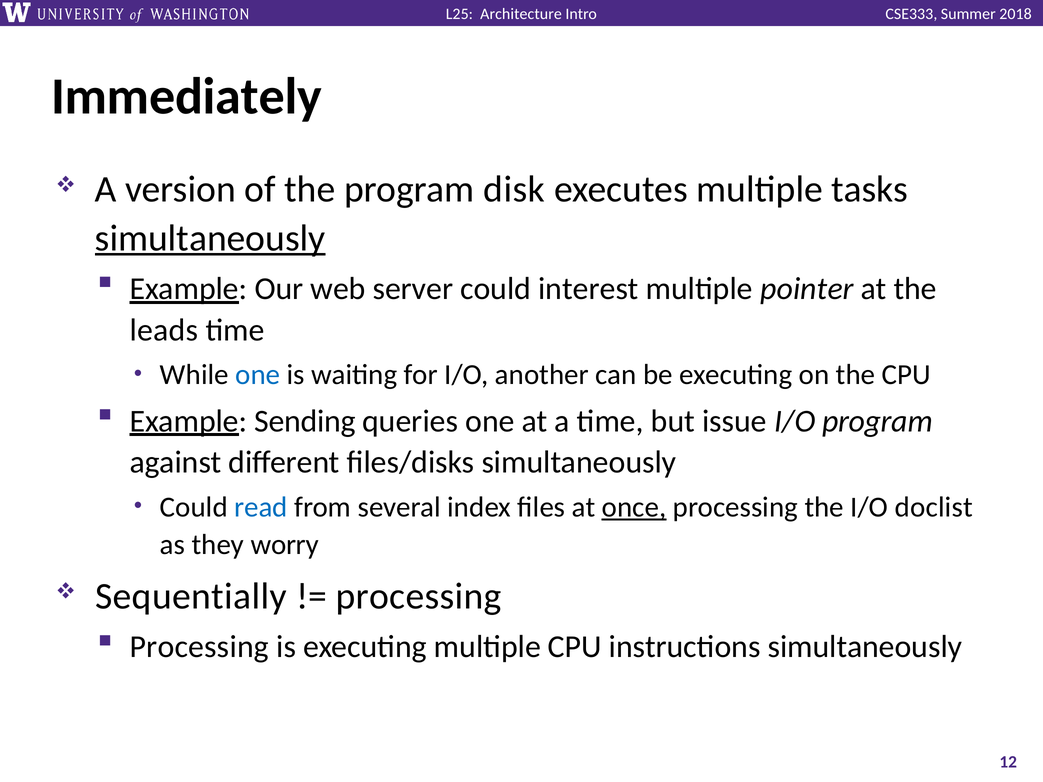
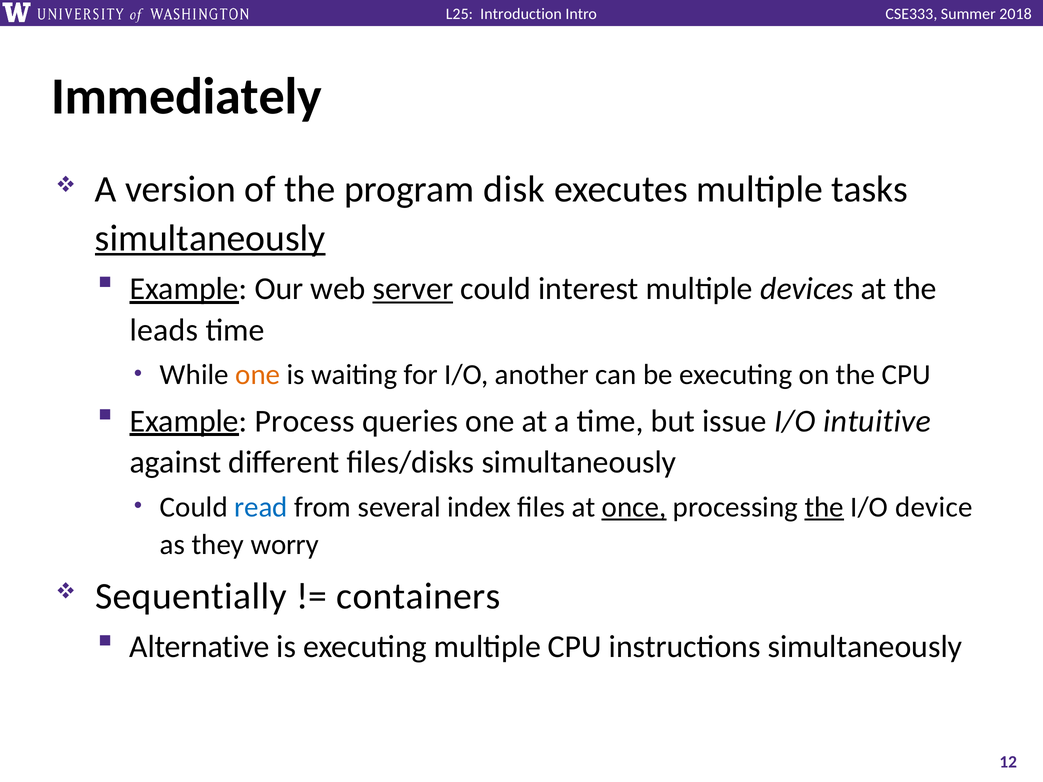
Architecture: Architecture -> Introduction (521, 14)
server underline: none -> present (413, 289)
pointer: pointer -> devices (807, 289)
one colour: blue -> orange (258, 375)
Sending: Sending -> Process (305, 421)
I/O program: program -> intuitive (877, 421)
the underline: none -> present (824, 507)
doclist: doclist -> device (934, 507)
processing: processing -> containers (418, 596)
Processing: Processing -> Alternative (200, 647)
